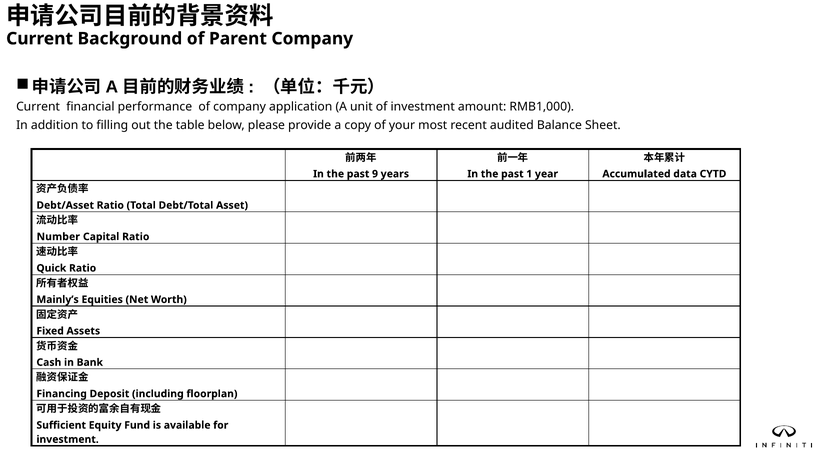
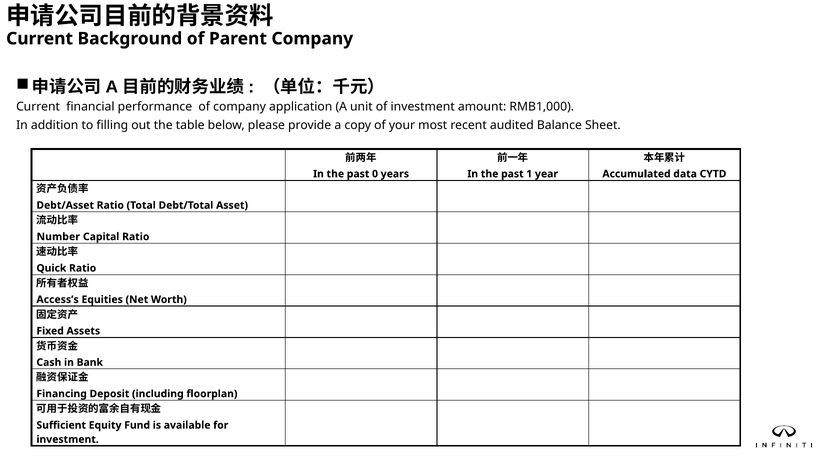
9: 9 -> 0 (375, 174)
Mainly’s: Mainly’s -> Access’s (58, 300)
